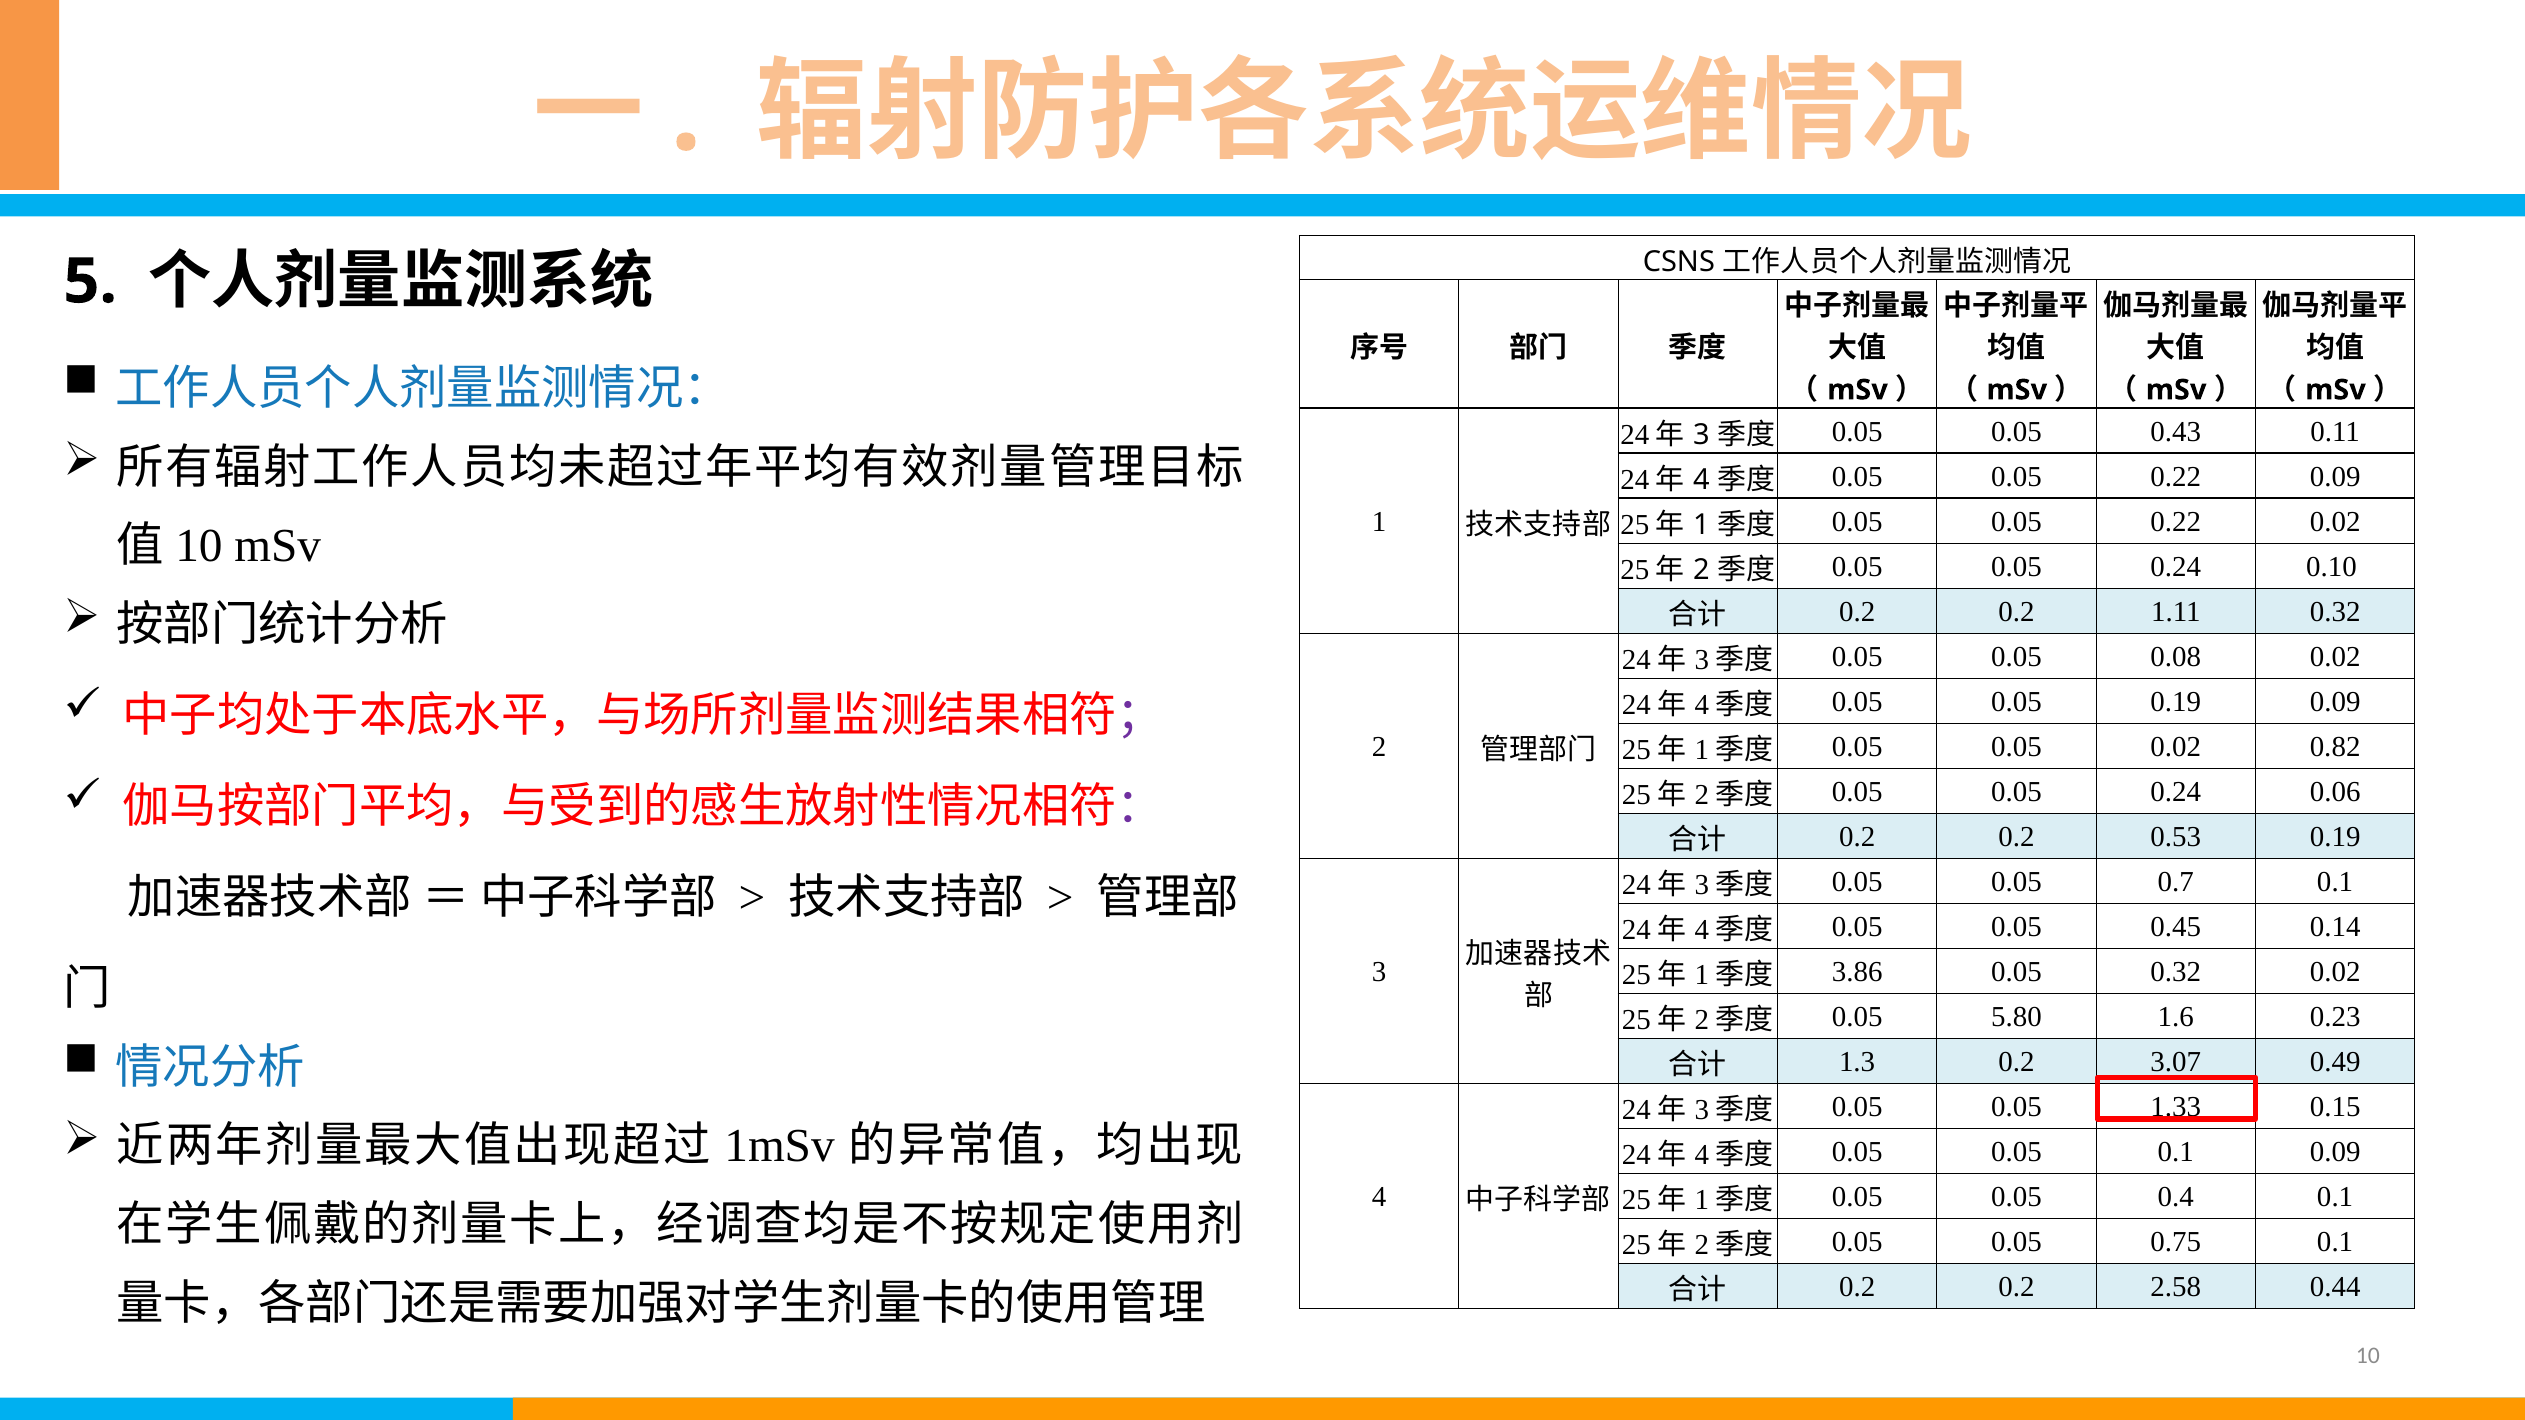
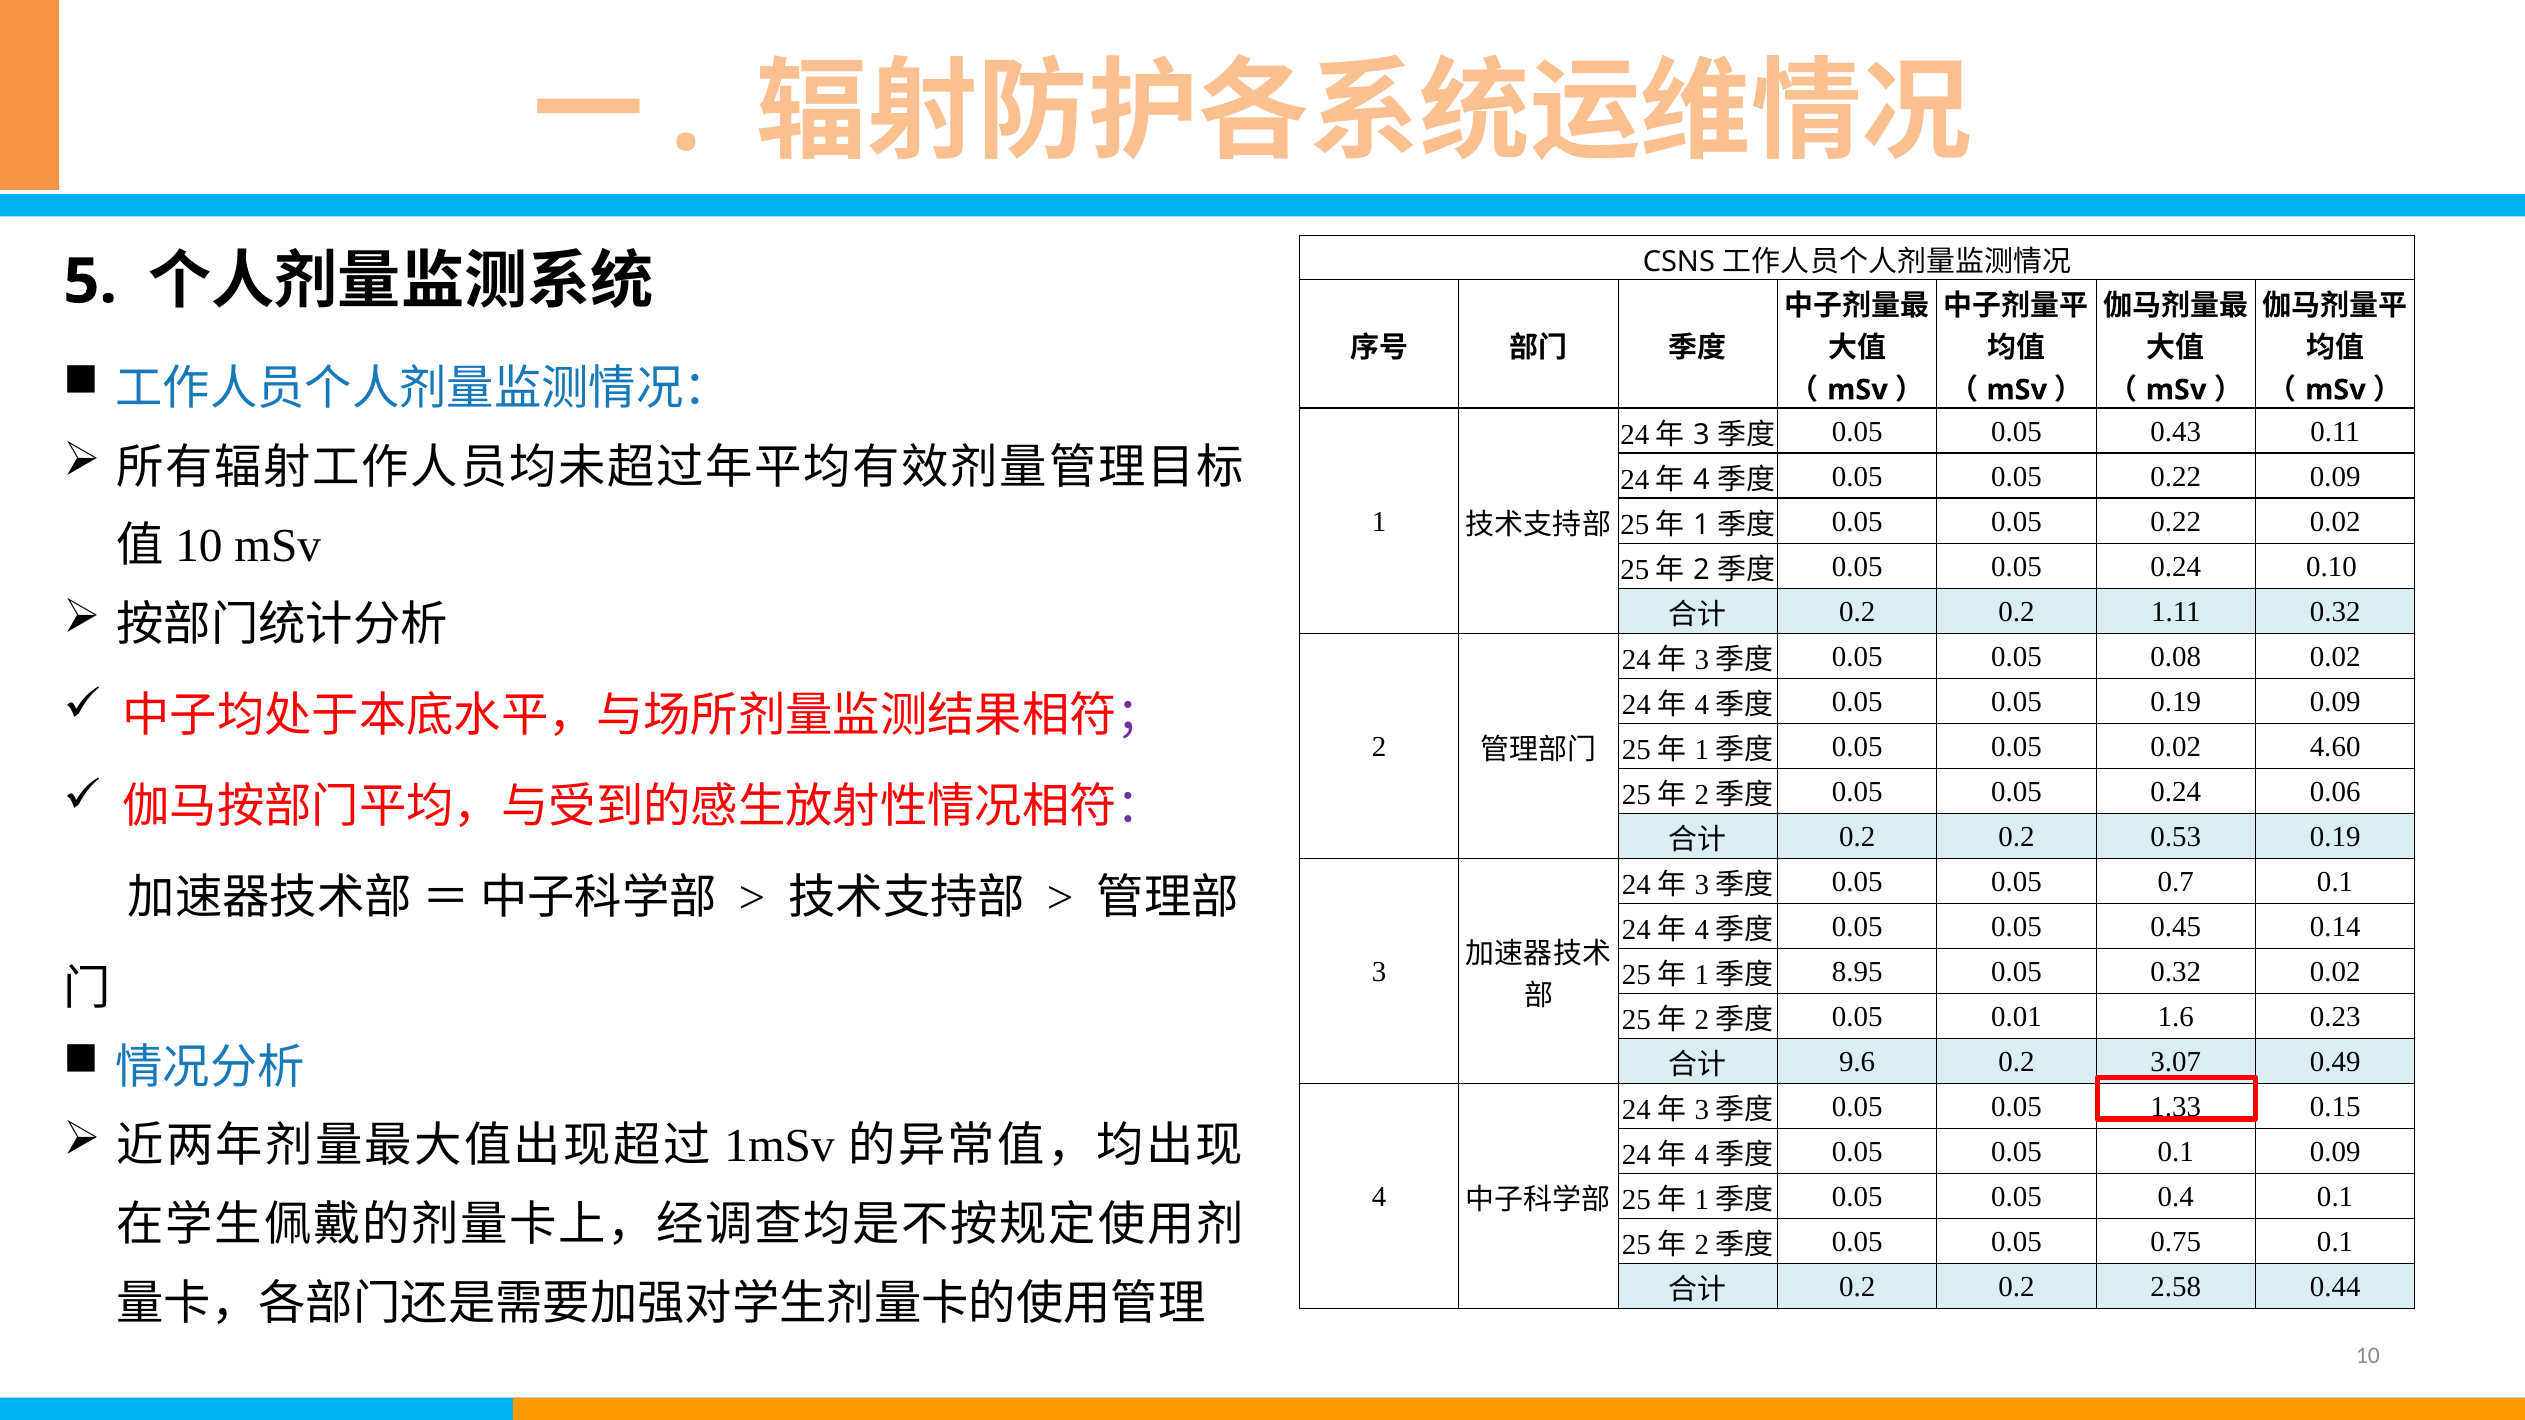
0.82: 0.82 -> 4.60 (2335, 747)
3.86: 3.86 -> 8.95 (1857, 972)
5.80: 5.80 -> 0.01 (2016, 1017)
1.3: 1.3 -> 9.6 (1857, 1062)
